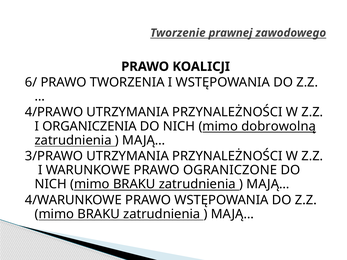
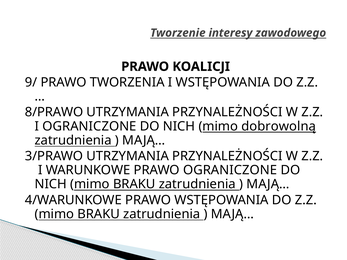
prawnej: prawnej -> interesy (231, 33)
6/: 6/ -> 9/ (31, 82)
4/PRAWO: 4/PRAWO -> 8/PRAWO (54, 112)
I ORGANICZENIA: ORGANICZENIA -> OGRANICZONE (89, 126)
